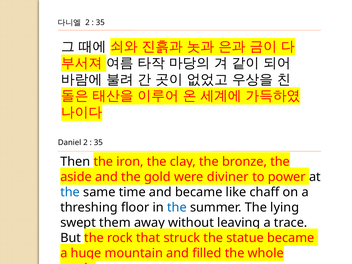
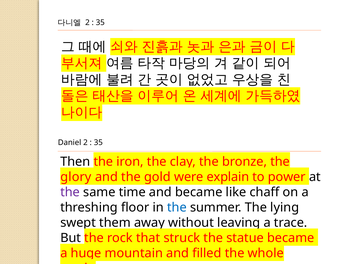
aside: aside -> glory (76, 177)
diviner: diviner -> explain (228, 177)
the colour: blue -> purple (70, 192)
